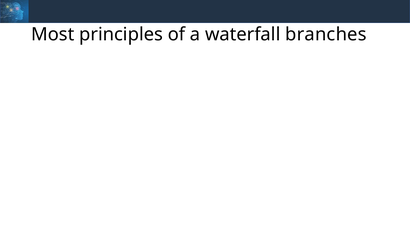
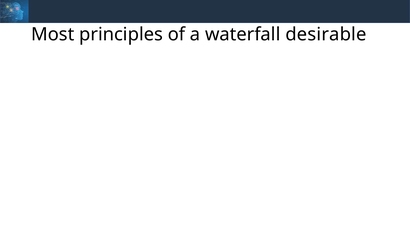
branches: branches -> desirable (326, 34)
